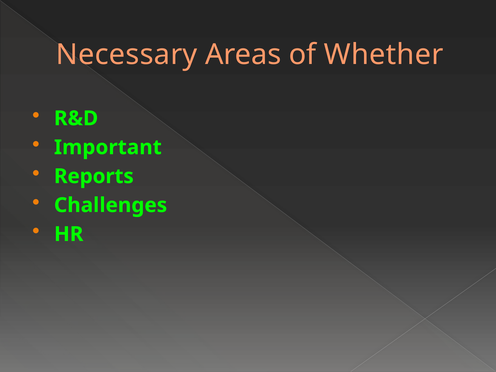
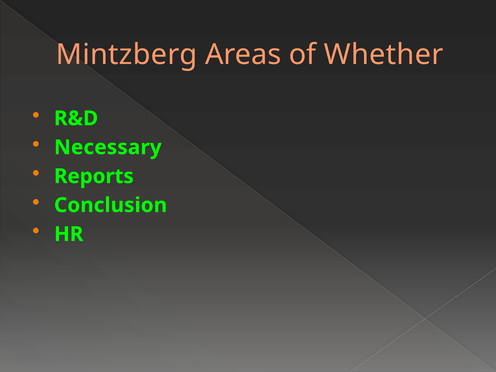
Necessary: Necessary -> Mintzberg (127, 54)
Important: Important -> Necessary (108, 147)
Challenges: Challenges -> Conclusion (111, 205)
